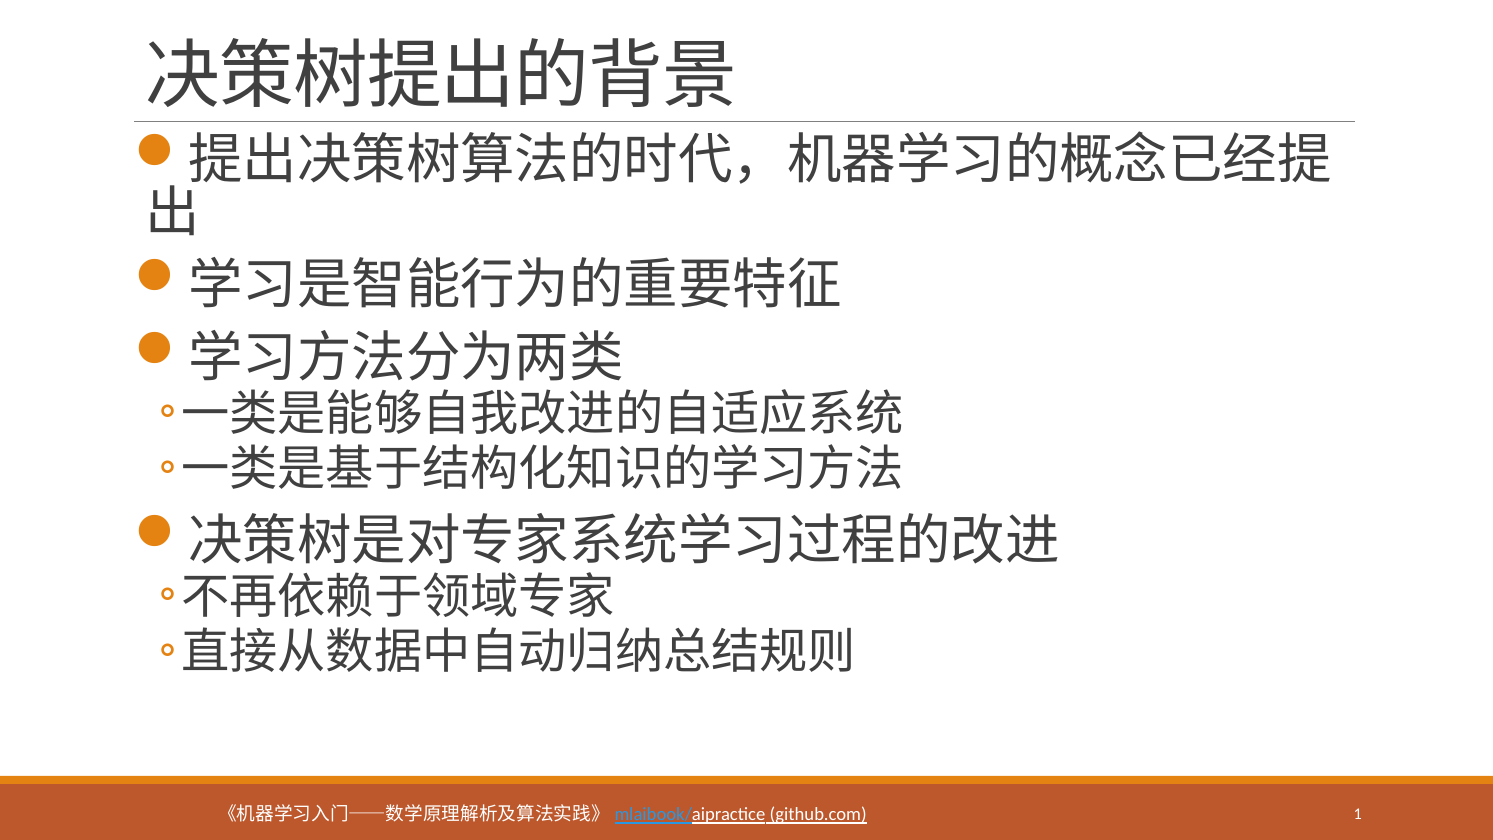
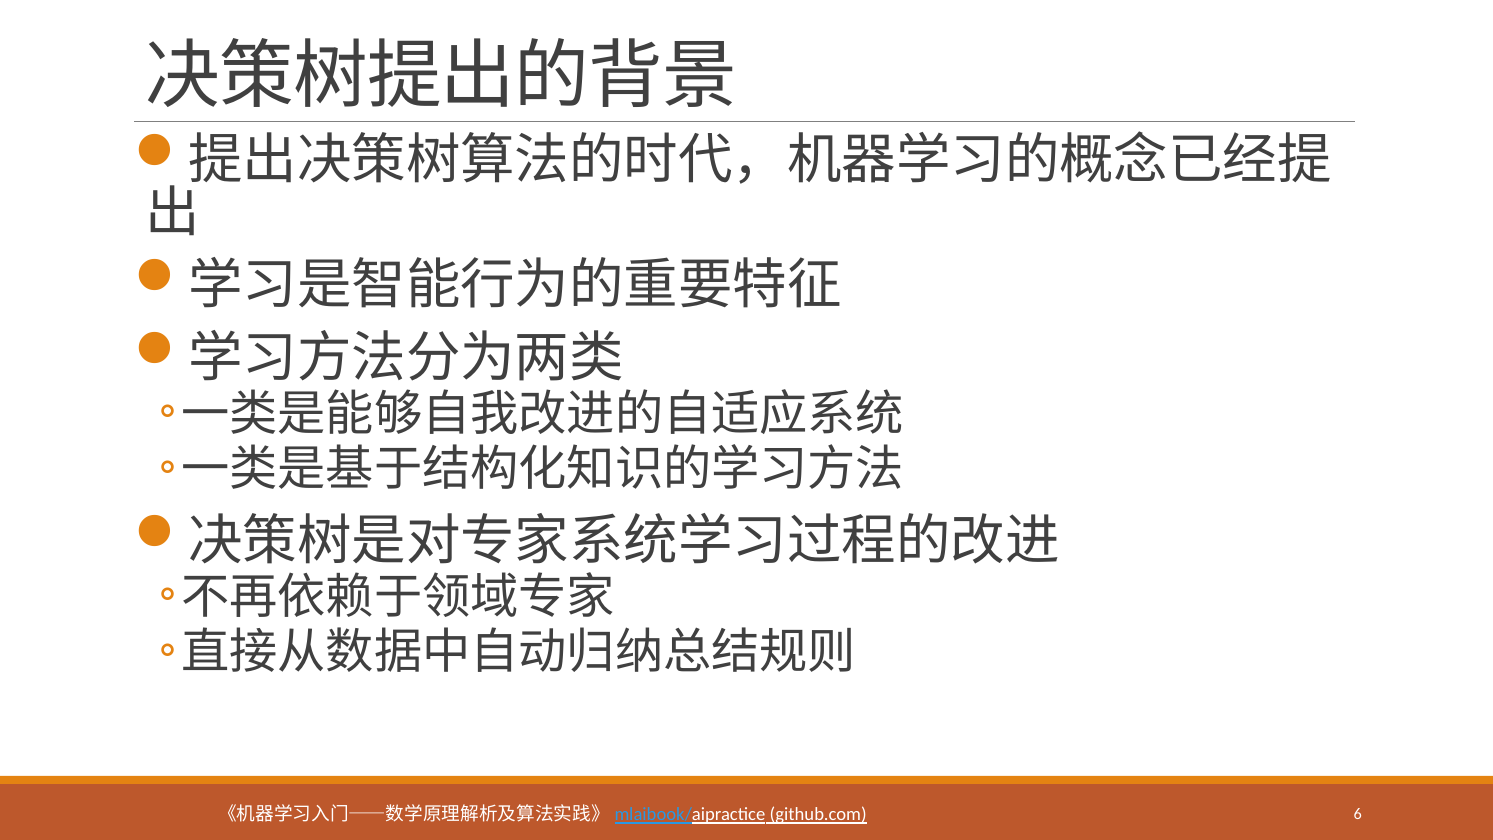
1: 1 -> 6 (1358, 814)
